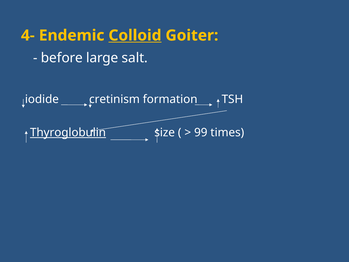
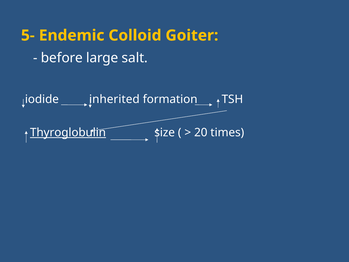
4-: 4- -> 5- (28, 35)
Colloid underline: present -> none (135, 35)
cretinism: cretinism -> inherited (114, 99)
99: 99 -> 20 (201, 132)
